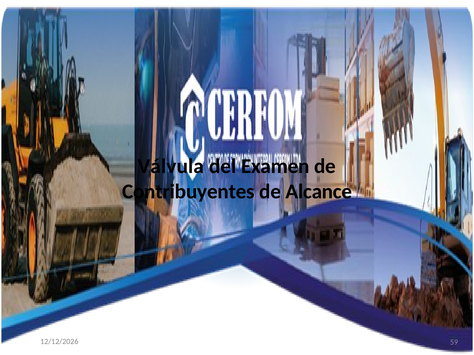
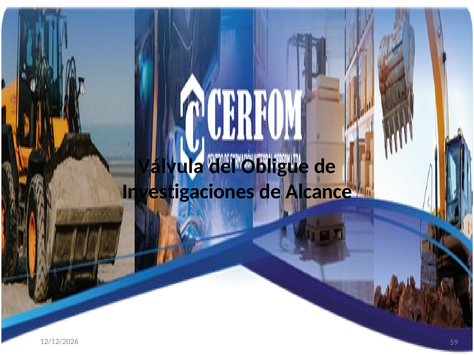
Examen: Examen -> Obligue (275, 166)
Contribuyentes: Contribuyentes -> Investigaciones (188, 192)
